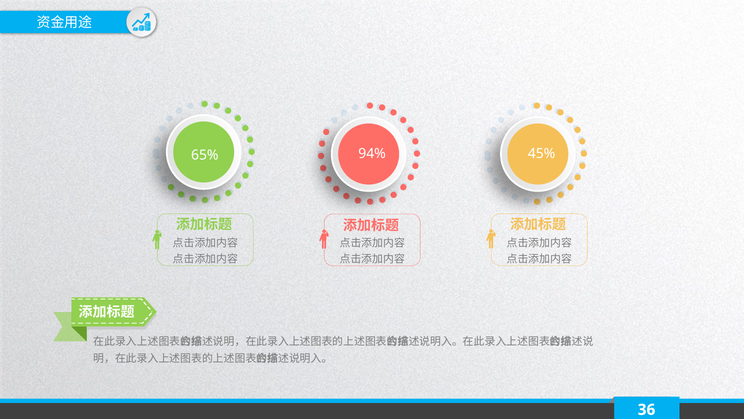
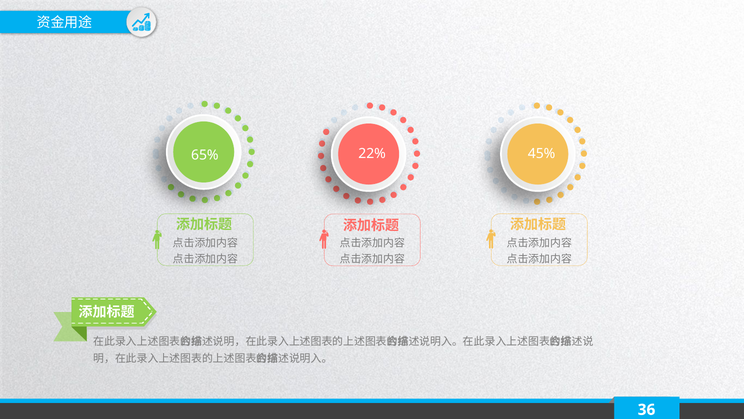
94%: 94% -> 22% (372, 154)
